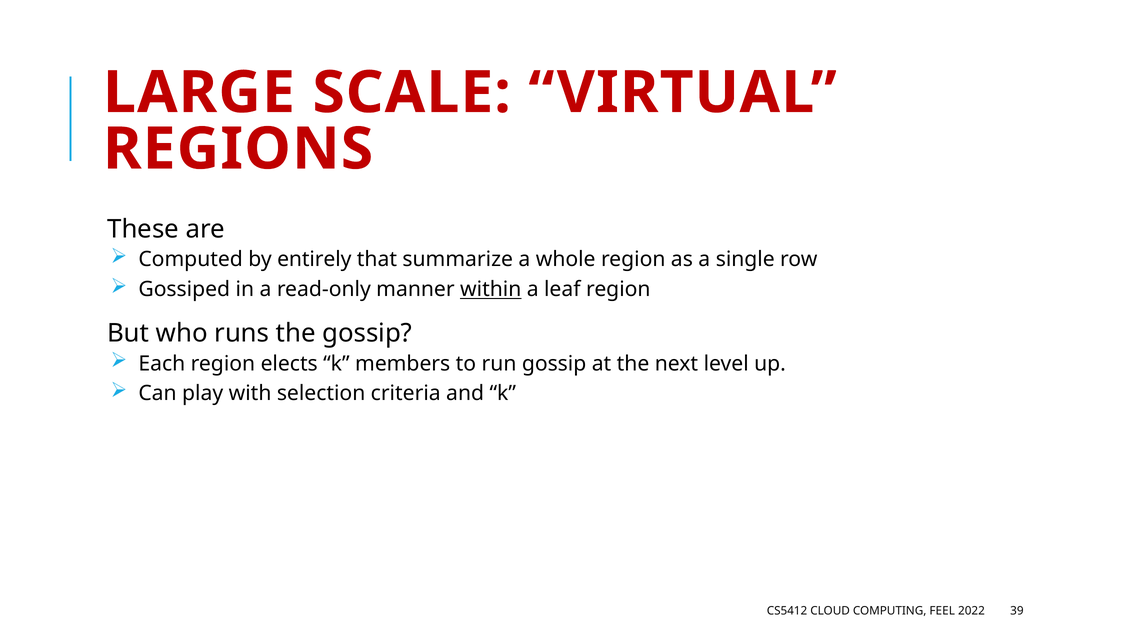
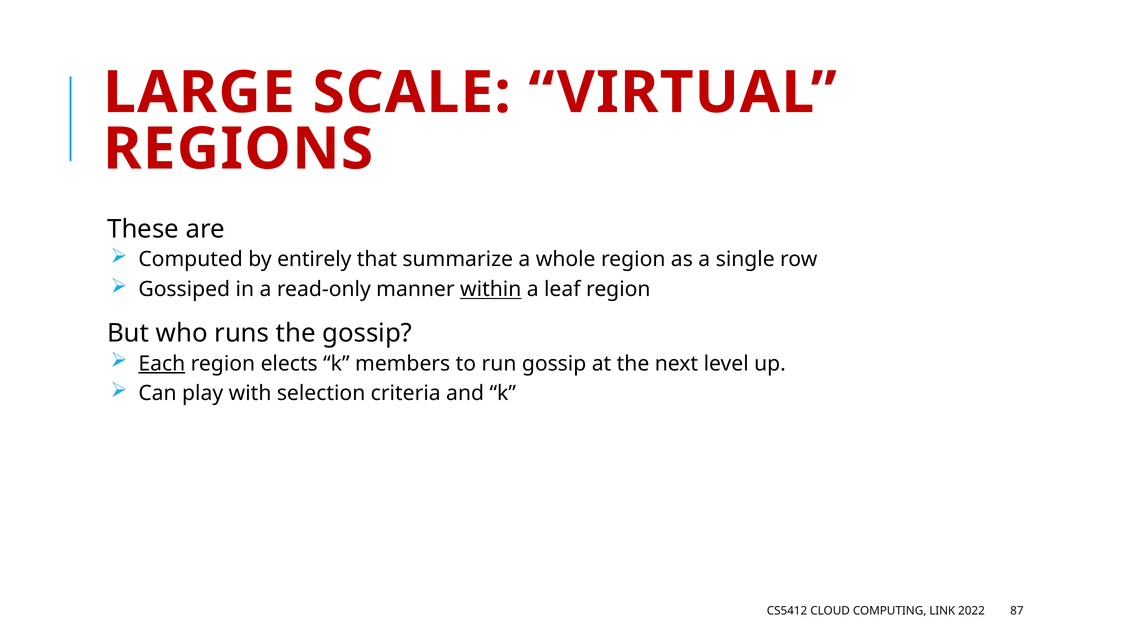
Each underline: none -> present (162, 364)
FEEL: FEEL -> LINK (942, 611)
39: 39 -> 87 (1017, 611)
